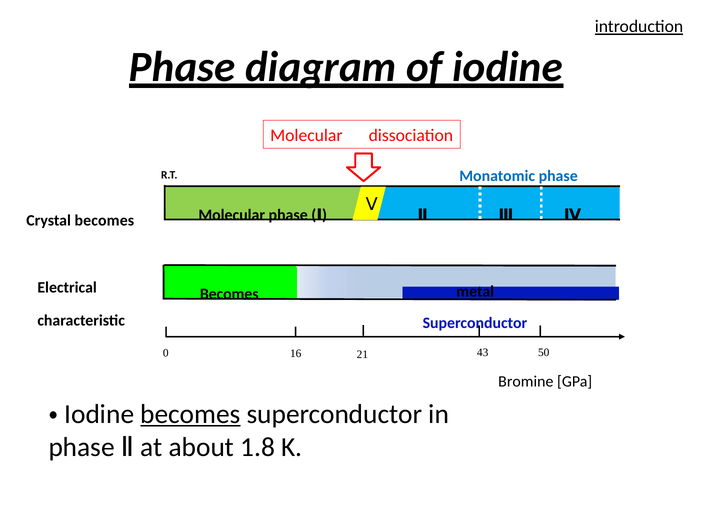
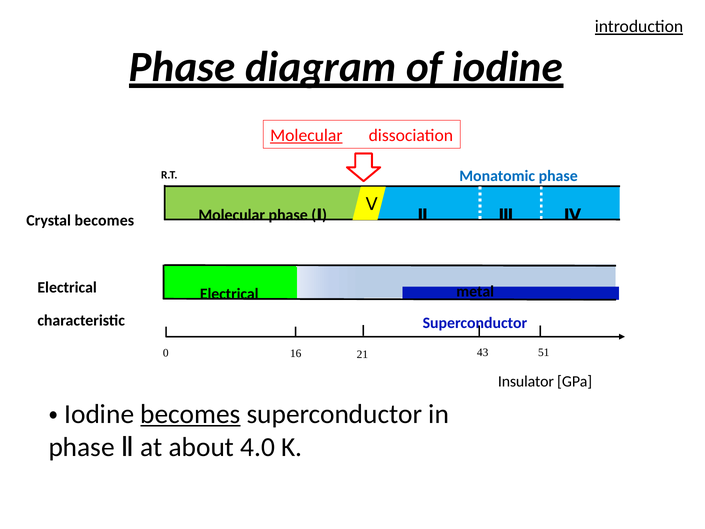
Molecular underline: none -> present (306, 135)
Becomes: Becomes -> Electrical (229, 294)
50: 50 -> 51 (544, 352)
Bromine: Bromine -> Insulator (526, 382)
1.8: 1.8 -> 4.0 (258, 447)
